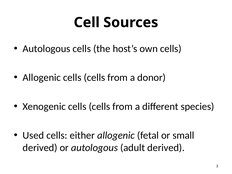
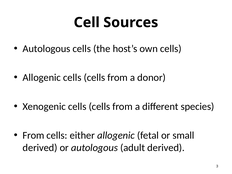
Used: Used -> From (33, 135)
